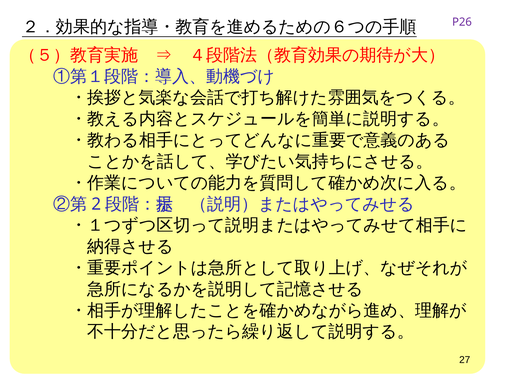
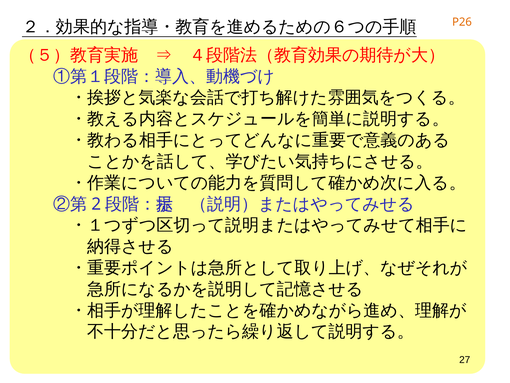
P26 colour: purple -> orange (462, 22)
